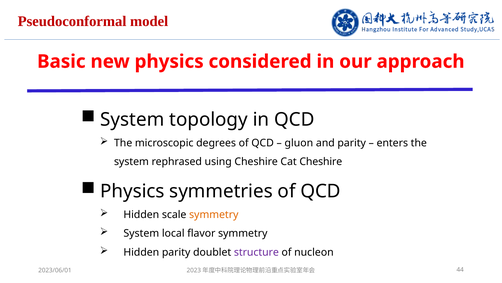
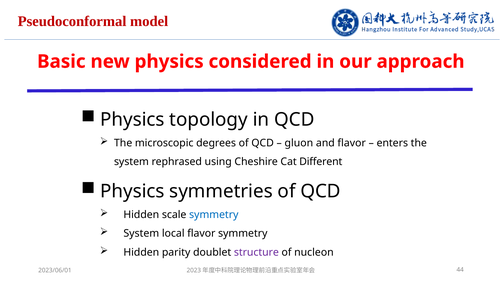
System: System -> Physics (132, 119)
and parity: parity -> flavor (352, 143)
Cat Cheshire: Cheshire -> Different (321, 161)
symmetry colour: orange -> blue (214, 214)
